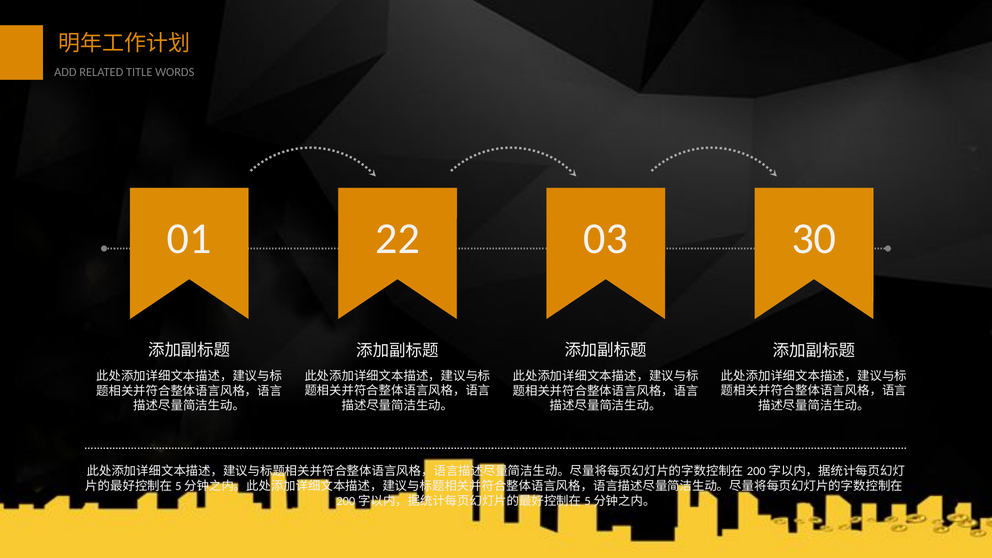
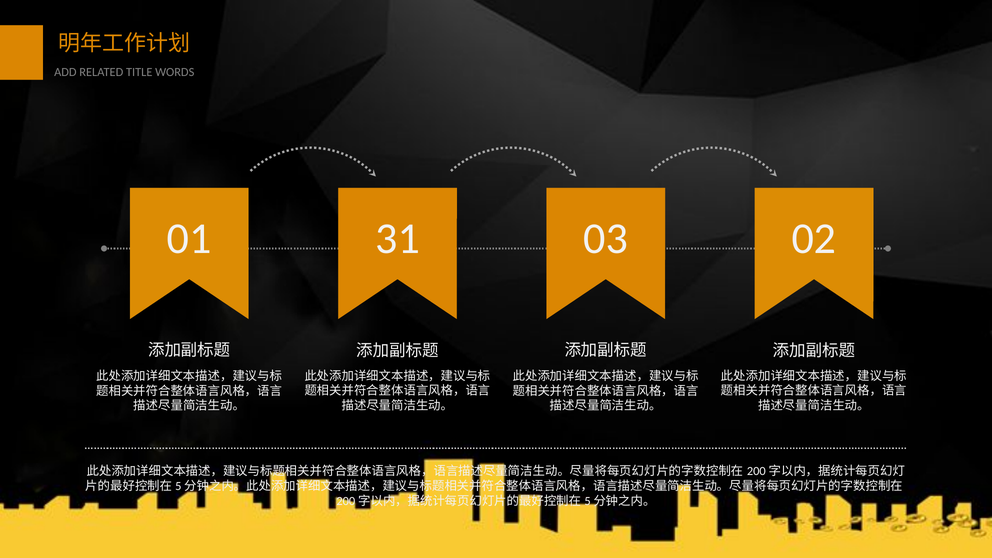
22: 22 -> 31 (398, 239)
30: 30 -> 02 (814, 239)
